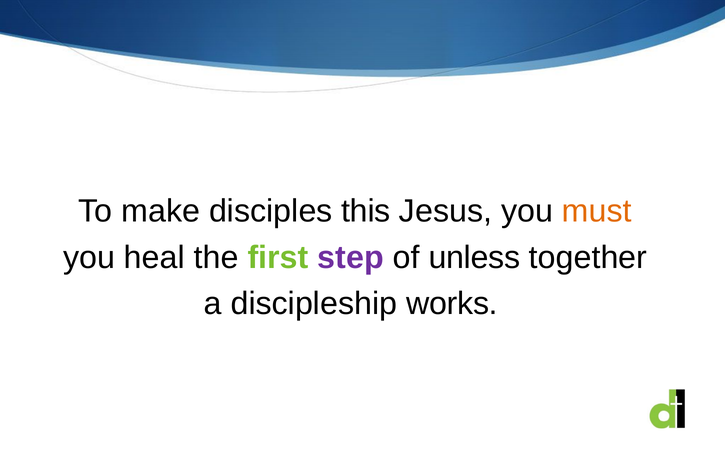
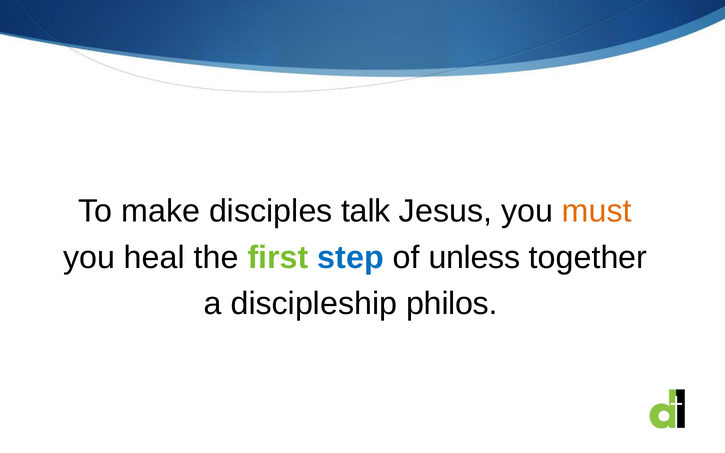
this: this -> talk (366, 211)
step colour: purple -> blue (351, 257)
works: works -> philos (452, 304)
